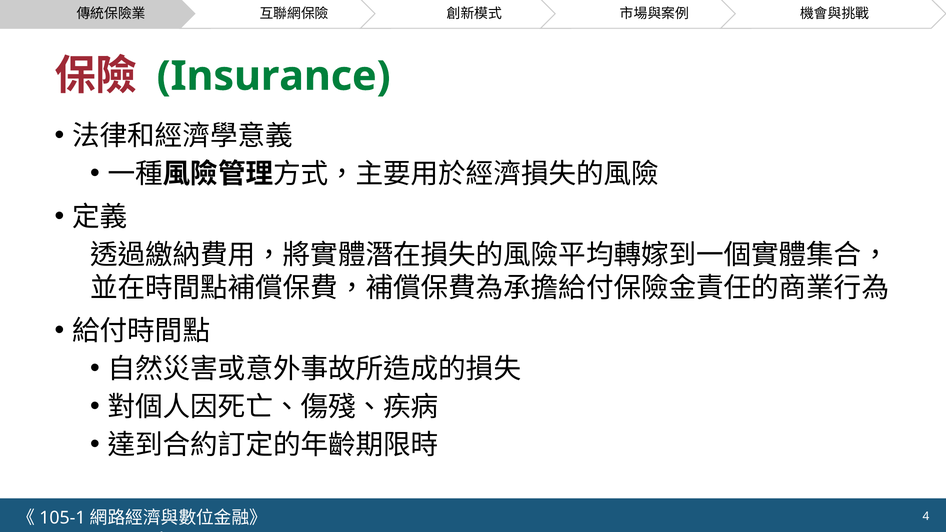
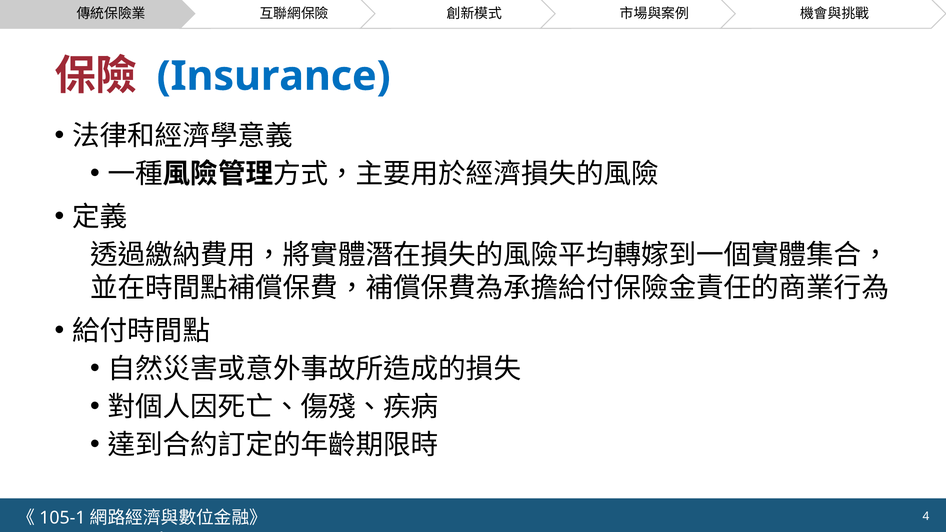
Insurance colour: green -> blue (274, 76)
